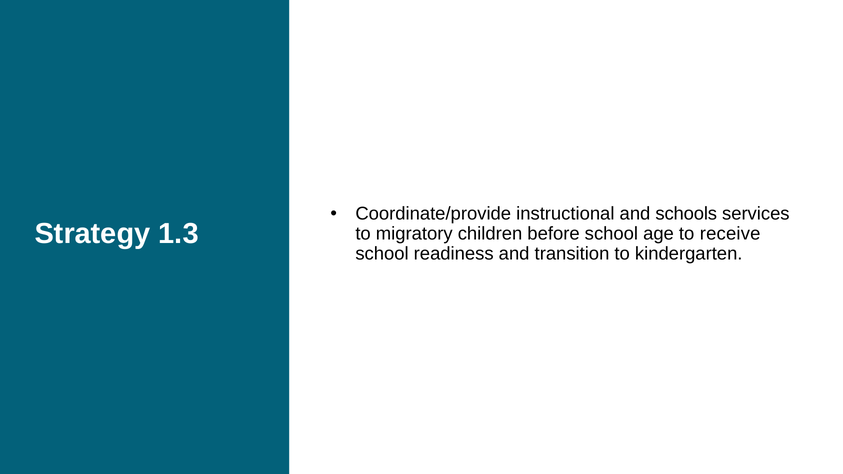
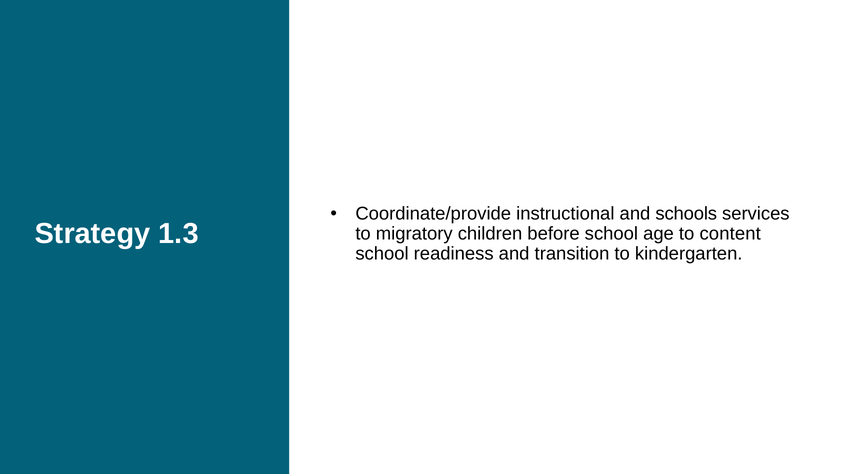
receive: receive -> content (730, 234)
